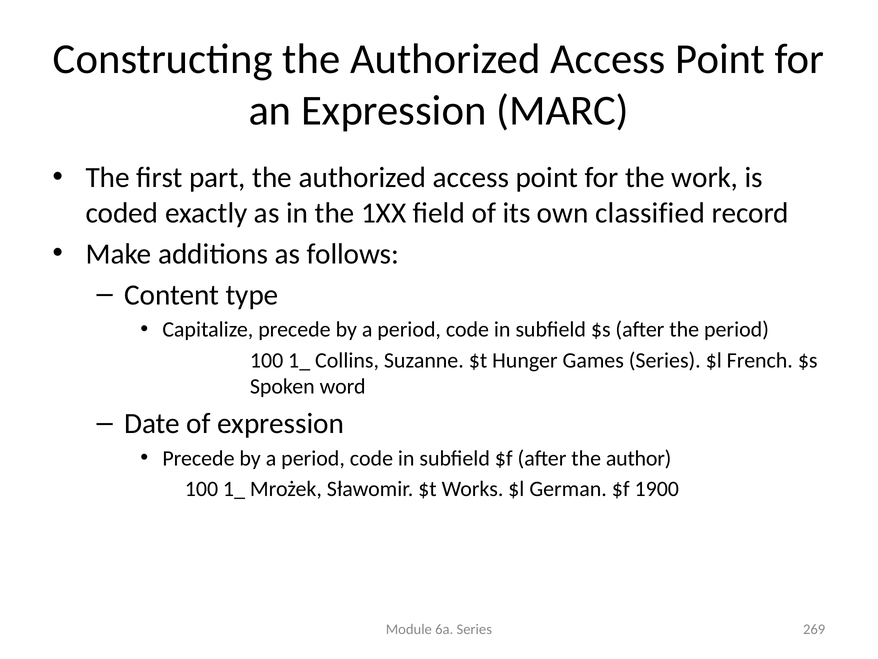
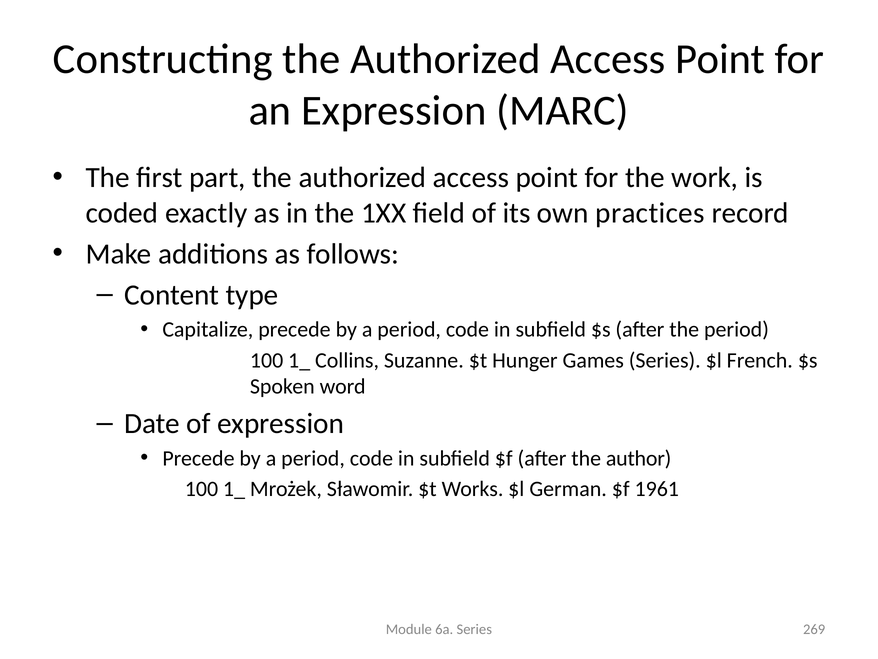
classified: classified -> practices (650, 213)
1900: 1900 -> 1961 (657, 489)
